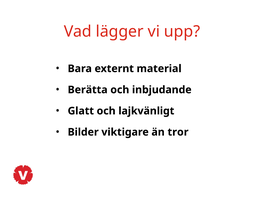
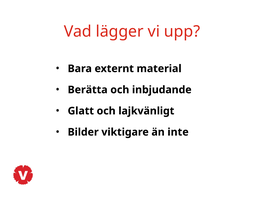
tror: tror -> inte (178, 132)
